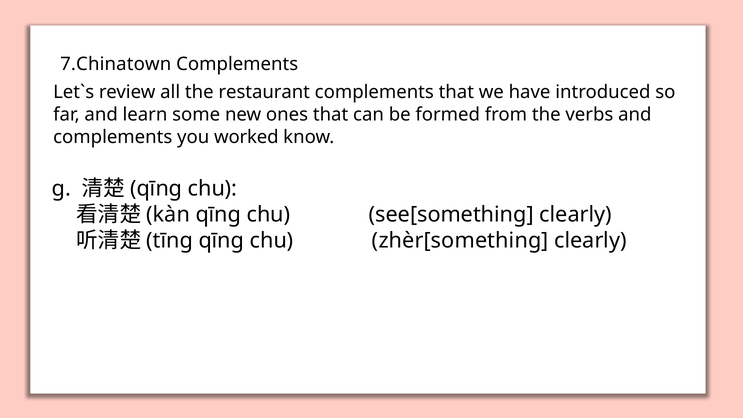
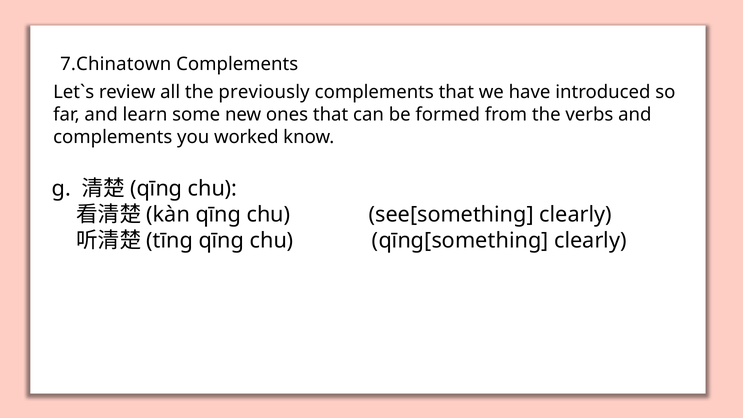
restaurant: restaurant -> previously (264, 92)
zhèr[something: zhèr[something -> qīng[something (460, 241)
